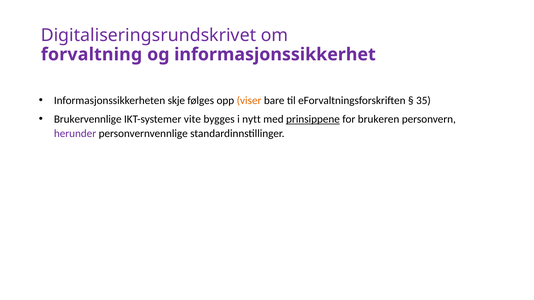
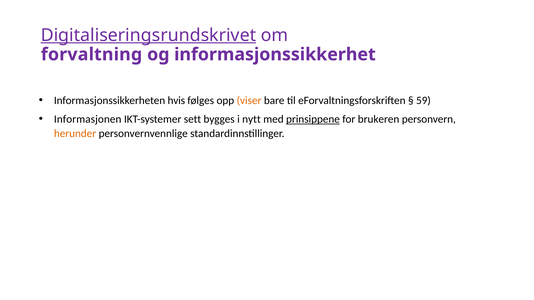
Digitaliseringsrundskrivet underline: none -> present (148, 35)
skje: skje -> hvis (176, 101)
35: 35 -> 59 (423, 101)
Brukervennlige: Brukervennlige -> Informasjonen (88, 119)
vite: vite -> sett (192, 119)
herunder colour: purple -> orange (75, 134)
